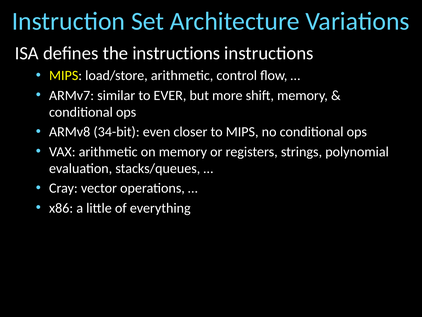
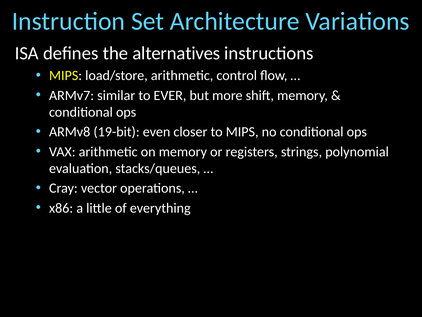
the instructions: instructions -> alternatives (176, 53)
34-bit: 34-bit -> 19-bit (117, 132)
